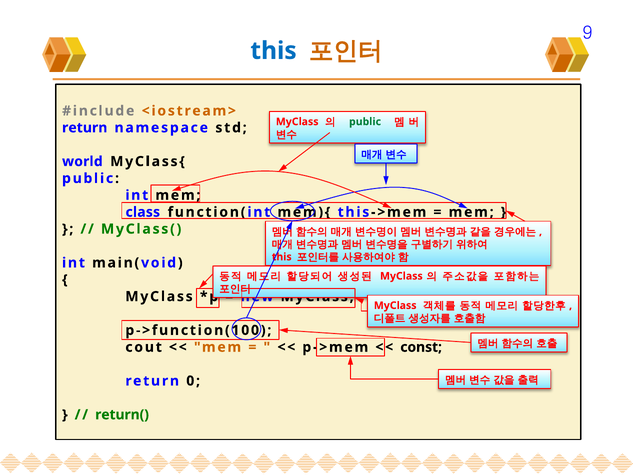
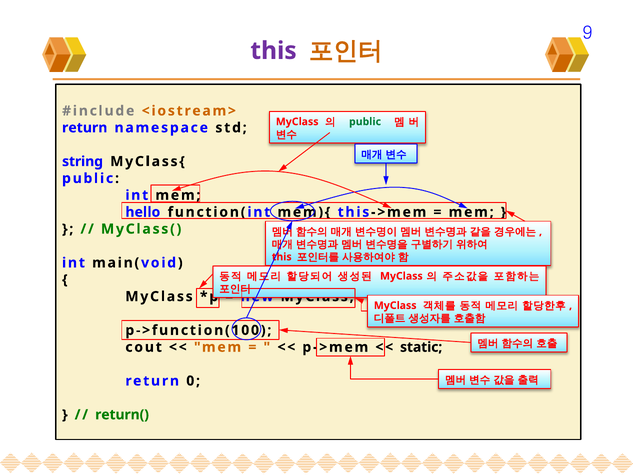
this colour: blue -> purple (274, 51)
world: world -> string (83, 161)
class: class -> hello (143, 212)
const: const -> static (421, 347)
